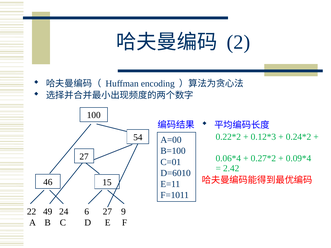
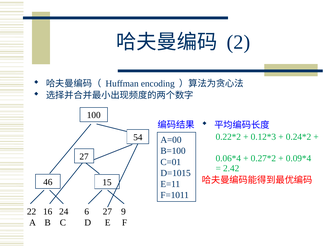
D=6010: D=6010 -> D=1015 (176, 173)
49: 49 -> 16 (48, 212)
